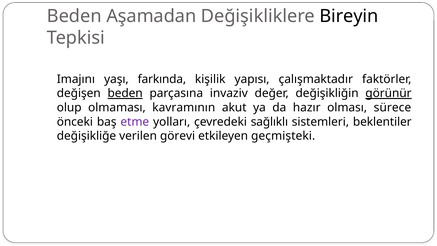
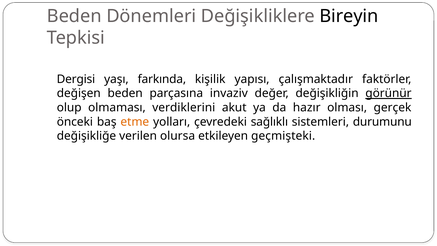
Aşamadan: Aşamadan -> Dönemleri (151, 16)
Imajını: Imajını -> Dergisi (76, 79)
beden underline: present -> none (125, 93)
kavramının: kavramının -> verdiklerini (184, 108)
sürece: sürece -> gerçek (392, 108)
etme colour: purple -> orange (135, 122)
beklentiler: beklentiler -> durumunu (382, 122)
görevi: görevi -> olursa (178, 136)
